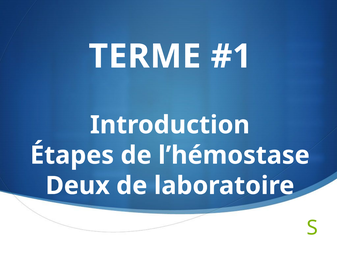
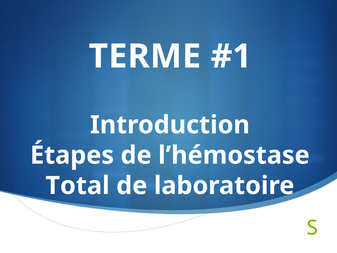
Deux: Deux -> Total (78, 186)
